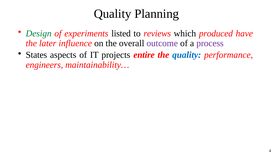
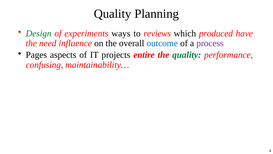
listed: listed -> ways (121, 33)
later: later -> need (48, 43)
outcome colour: purple -> blue (162, 43)
States: States -> Pages (36, 55)
quality colour: blue -> green (187, 55)
engineers: engineers -> confusing (44, 65)
